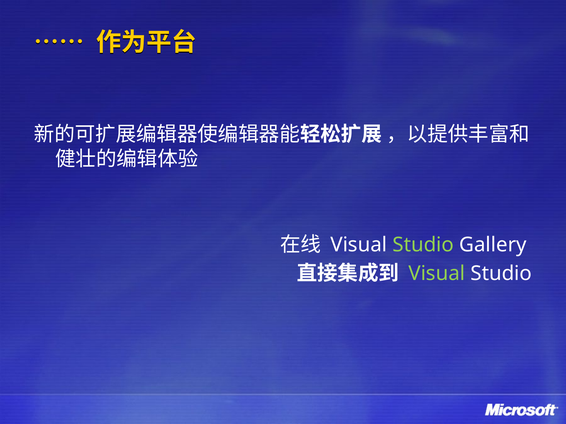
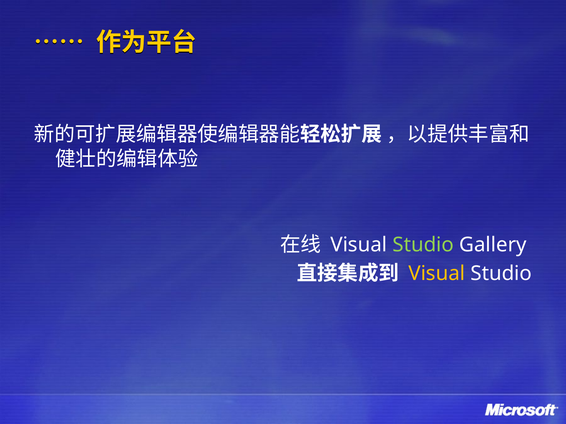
Visual colour: light green -> yellow (437, 274)
